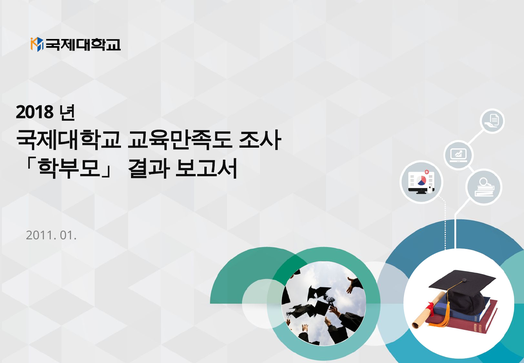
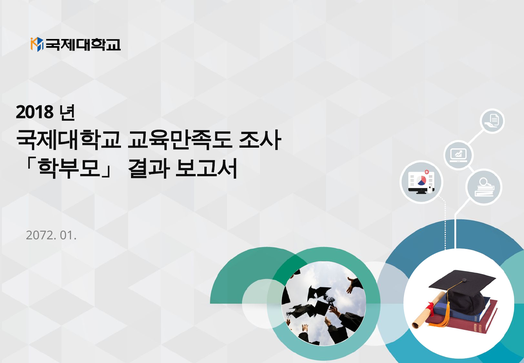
2011: 2011 -> 2072 (41, 235)
